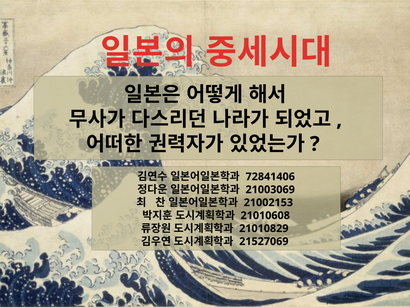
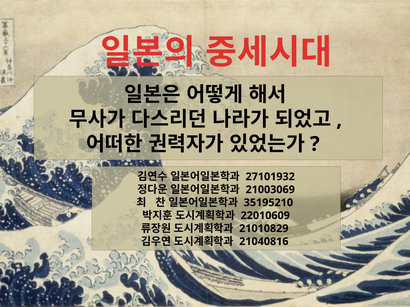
72841406: 72841406 -> 27101932 (270, 177)
21002153: 21002153 -> 35195210 (268, 203)
21010608: 21010608 -> 22010609 (265, 216)
21527069: 21527069 -> 21040816 (264, 242)
